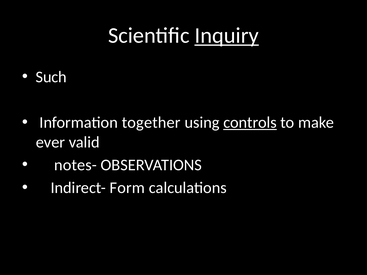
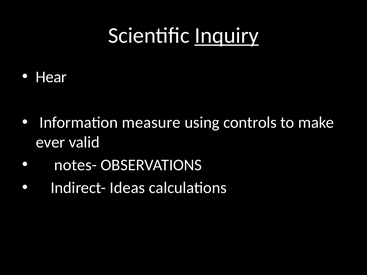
Such: Such -> Hear (51, 77)
together: together -> measure (151, 123)
controls underline: present -> none (250, 123)
Form: Form -> Ideas (127, 188)
